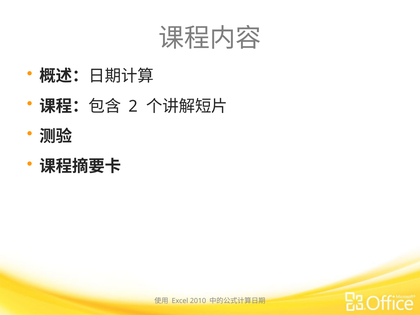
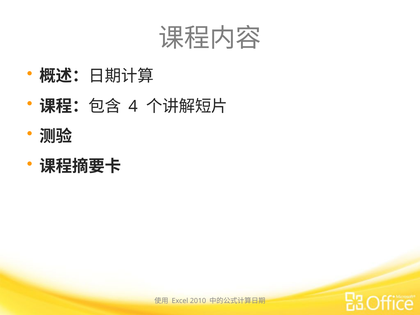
2: 2 -> 4 (133, 106)
